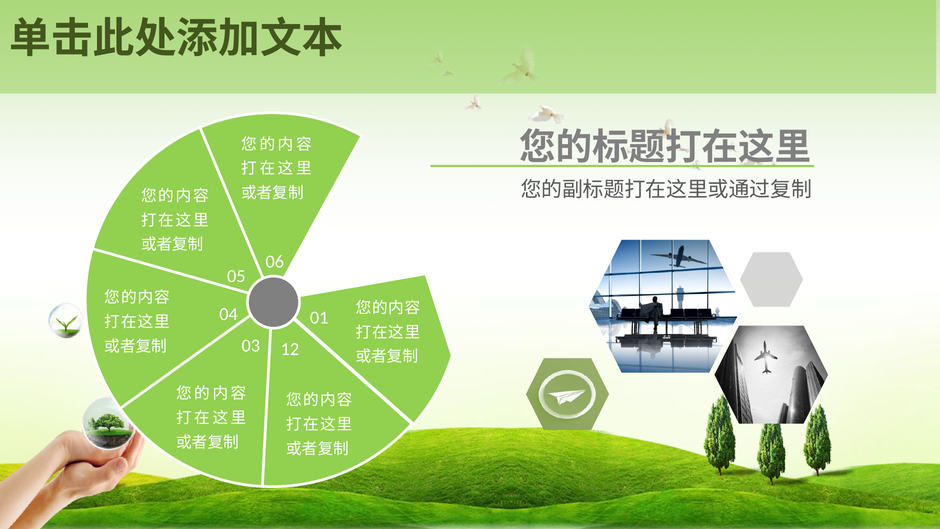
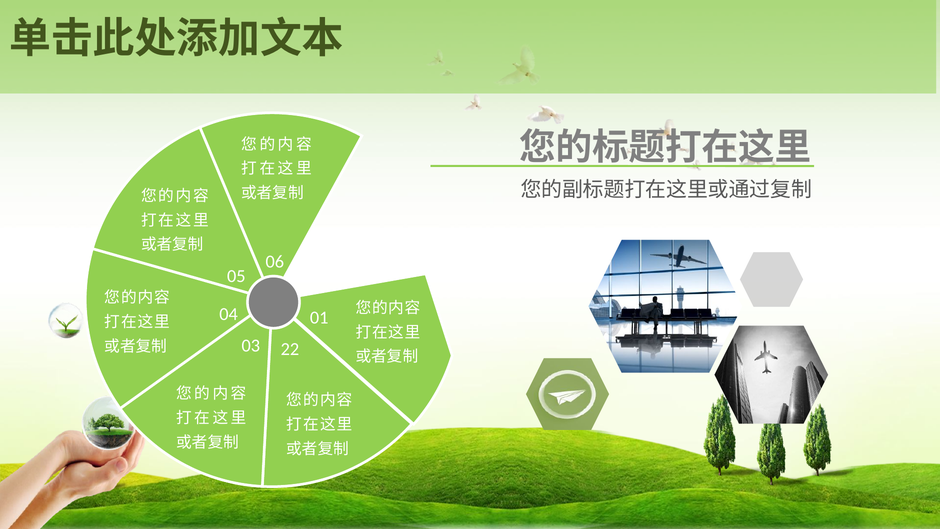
12: 12 -> 22 (290, 349)
